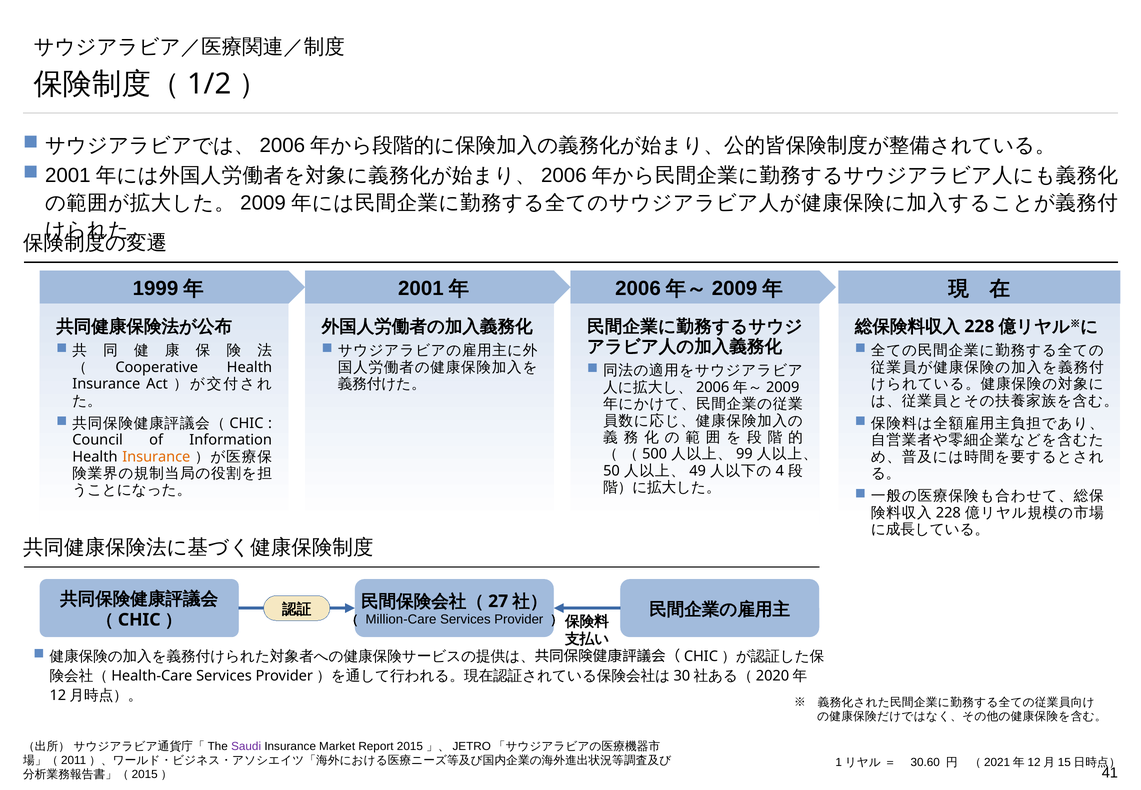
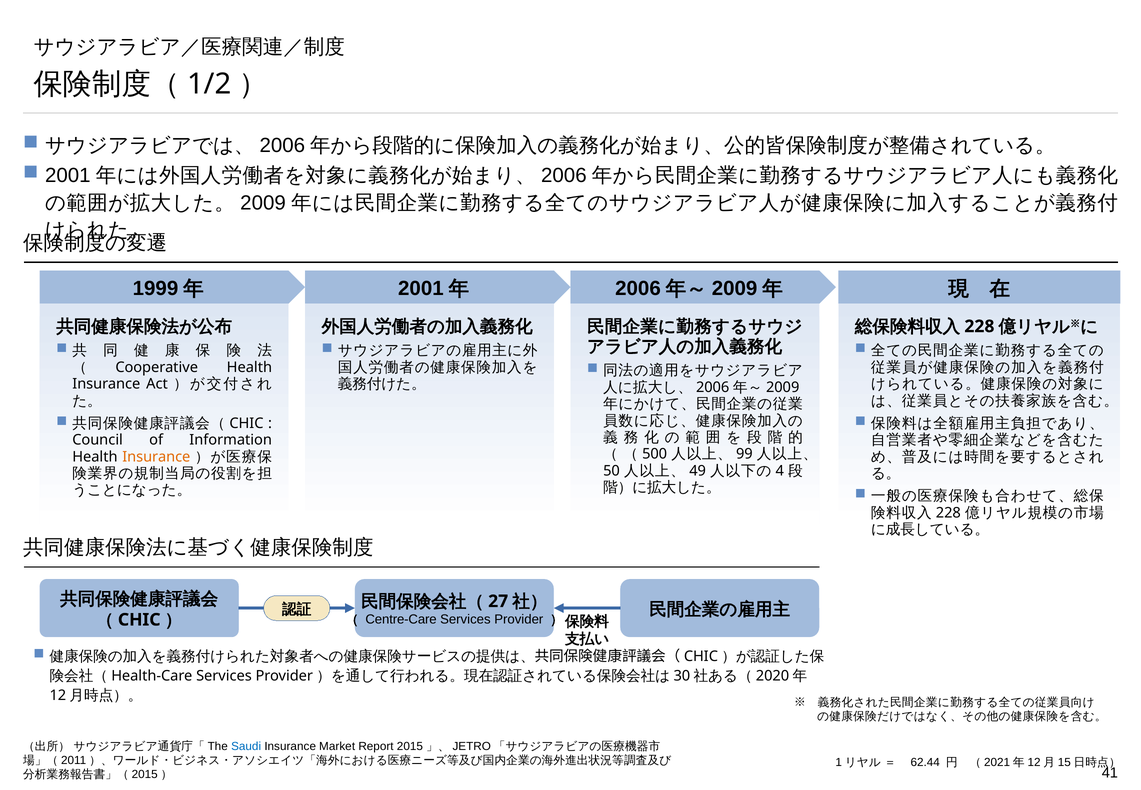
Million-Care: Million-Care -> Centre-Care (401, 619)
Saudi colour: purple -> blue (246, 746)
30.60: 30.60 -> 62.44 (925, 762)
